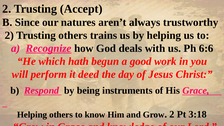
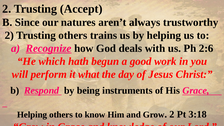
6:6: 6:6 -> 2:6 (206, 48)
deed: deed -> what (89, 74)
